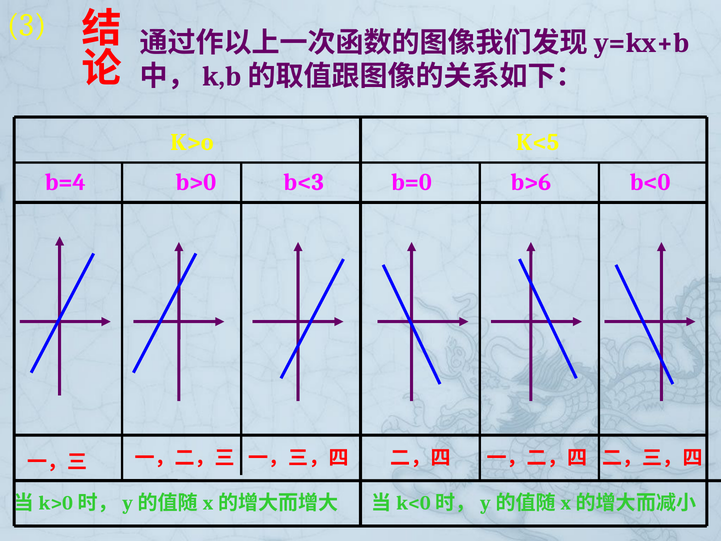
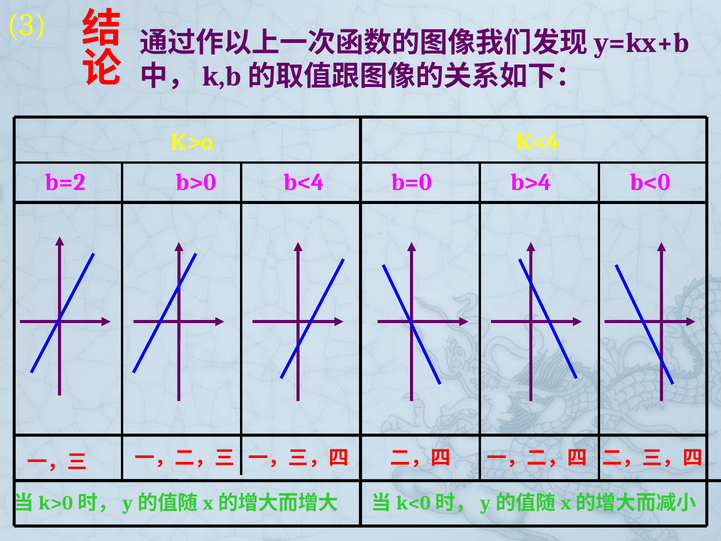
K<5: K<5 -> K<4 (538, 142)
b=4: b=4 -> b=2 (65, 182)
b<3: b<3 -> b<4 (304, 182)
b>6: b>6 -> b>4 (531, 182)
